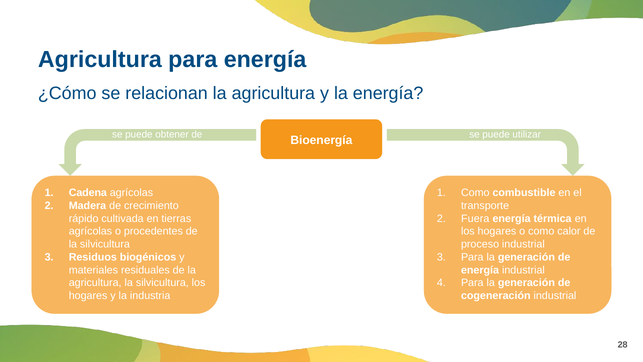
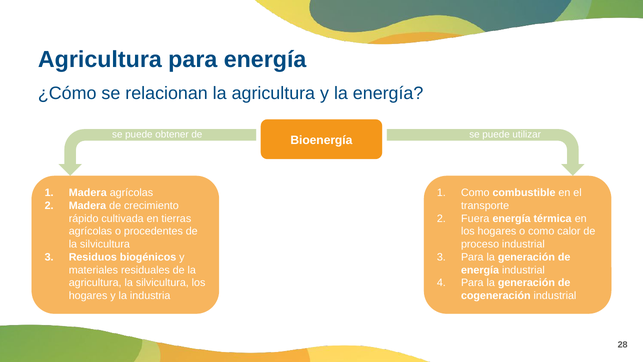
Cadena: Cadena -> Madera (88, 193)
